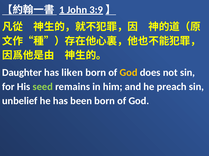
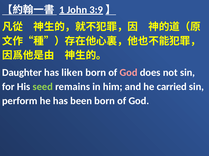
God colour: yellow -> pink (129, 73)
preach: preach -> carried (172, 87)
unbelief: unbelief -> perform (20, 101)
